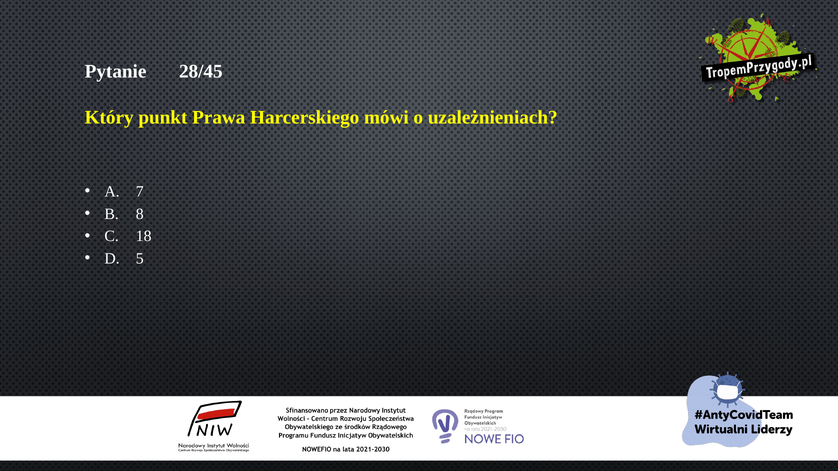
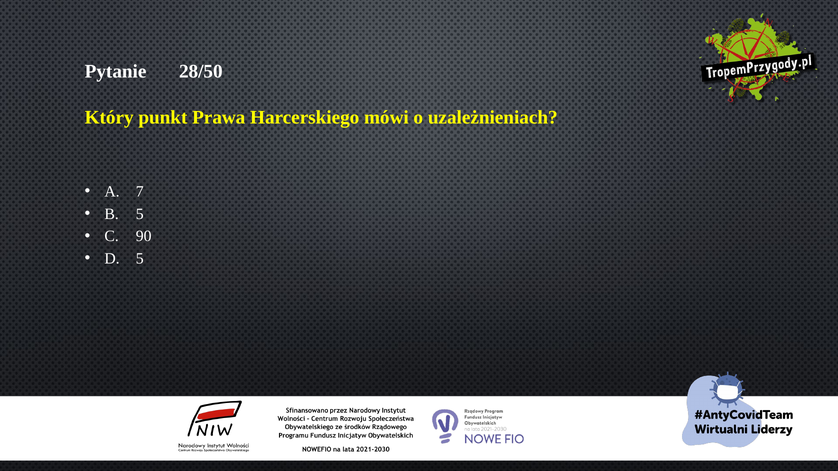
28/45: 28/45 -> 28/50 (201, 71)
B 8: 8 -> 5 (140, 214)
18: 18 -> 90 (144, 236)
